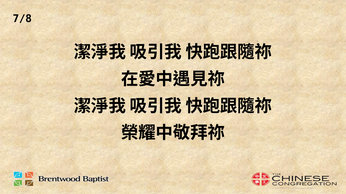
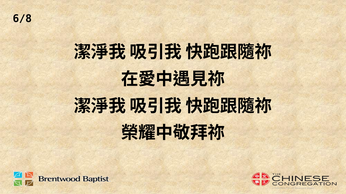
7/8: 7/8 -> 6/8 (22, 19)
